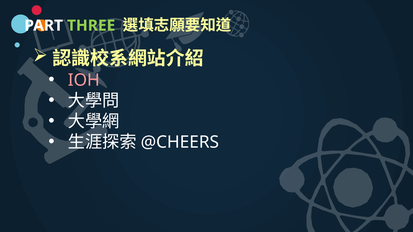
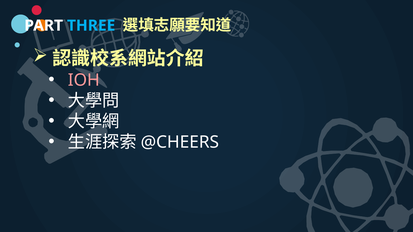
THREE colour: light green -> light blue (91, 26)
